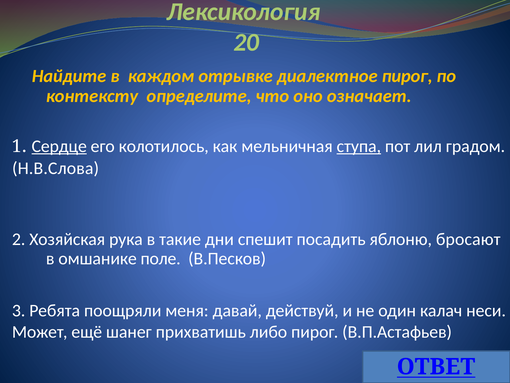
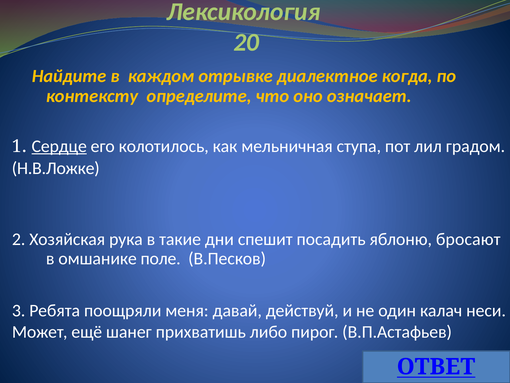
диалектное пирог: пирог -> когда (407, 76)
ступа underline: present -> none (359, 146)
Н.В.Слова: Н.В.Слова -> Н.В.Ложке (56, 168)
